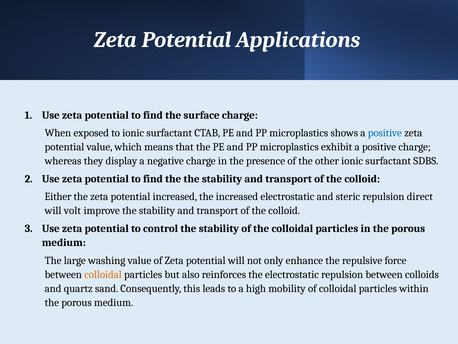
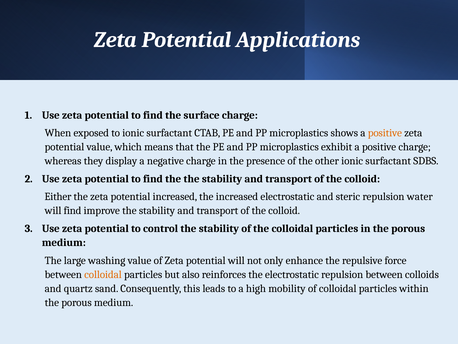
positive colour: blue -> orange (385, 133)
direct: direct -> water (420, 196)
will volt: volt -> find (73, 210)
